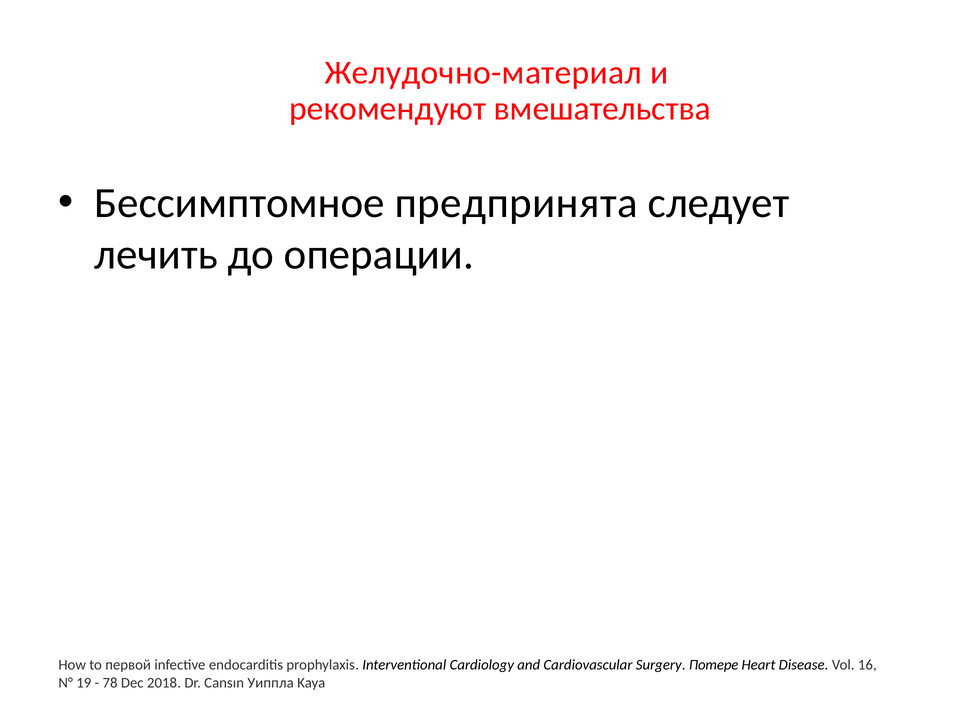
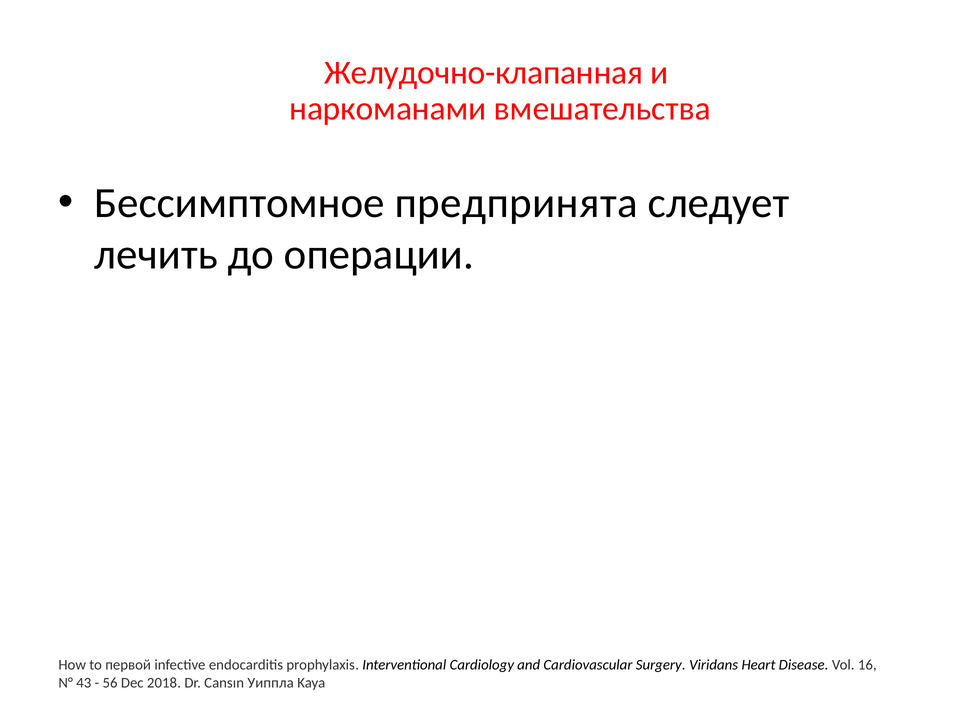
Желудочно-материал: Желудочно-материал -> Желудочно-клапанная (484, 73)
рекомендуют: рекомендуют -> наркоманами (388, 109)
Потере: Потере -> Viridans (714, 665)
19: 19 -> 43 (84, 683)
78: 78 -> 56 (110, 683)
